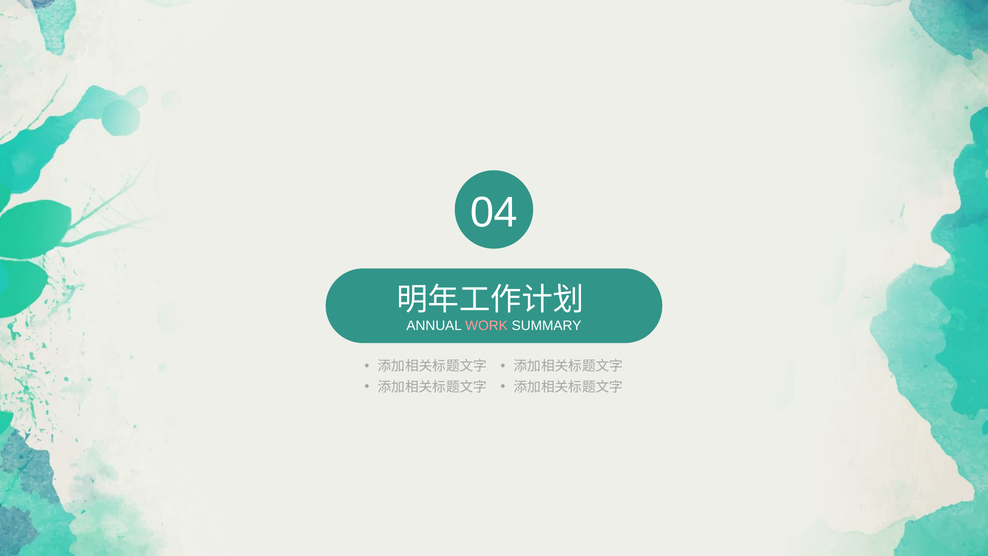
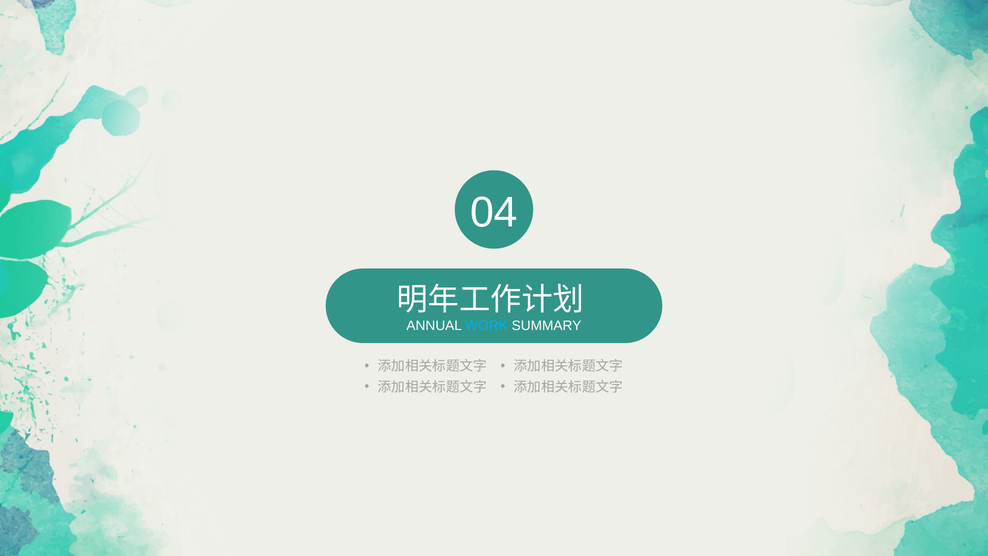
WORK colour: pink -> light blue (486, 325)
